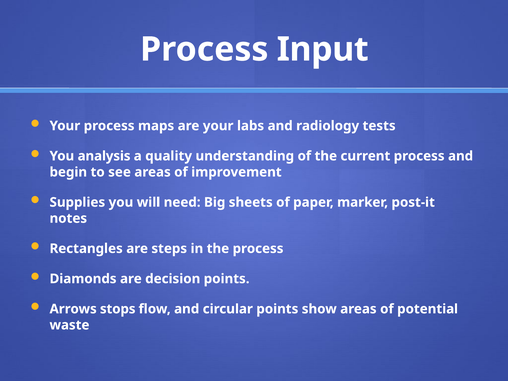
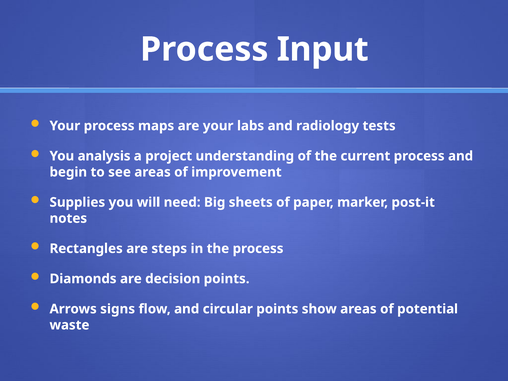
quality: quality -> project (169, 156)
stops: stops -> signs (118, 309)
